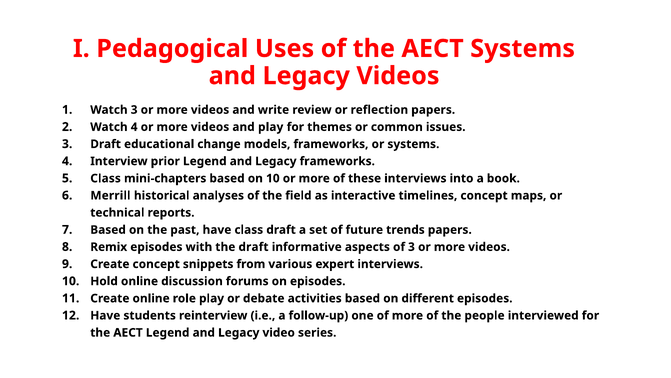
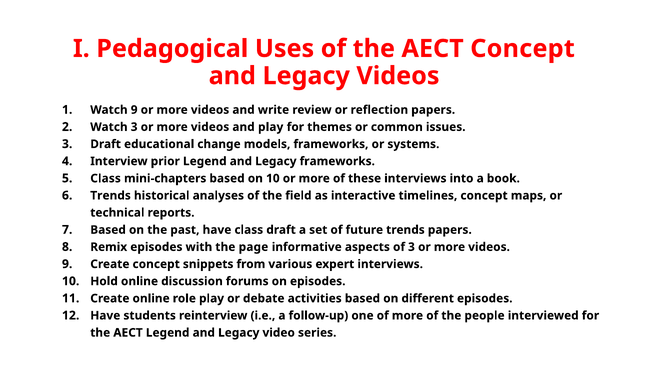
AECT Systems: Systems -> Concept (523, 49)
Watch 3: 3 -> 9 (134, 110)
Watch 4: 4 -> 3 (134, 127)
Merrill: Merrill -> Trends (111, 195)
the draft: draft -> page (253, 247)
